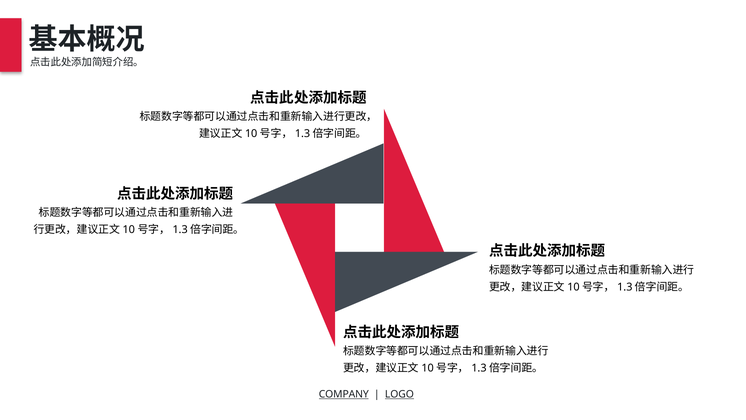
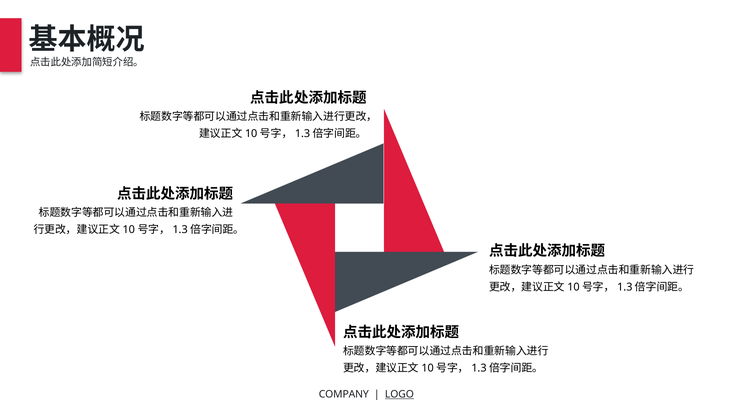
COMPANY underline: present -> none (344, 394)
